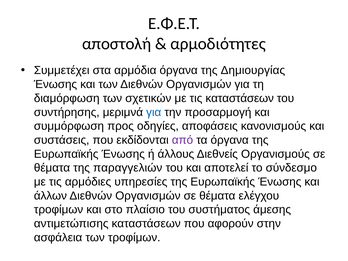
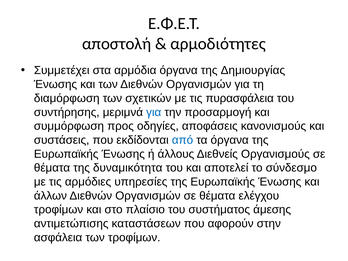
τις καταστάσεων: καταστάσεων -> πυρασφάλεια (240, 98)
από colour: purple -> blue (182, 140)
παραγγελιών: παραγγελιών -> δυναμικότητα (128, 168)
